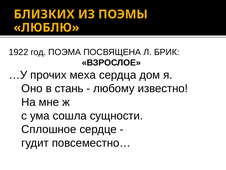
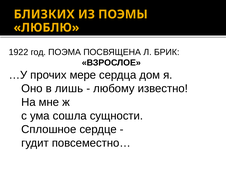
меха: меха -> мере (83, 75)
стань: стань -> лишь (69, 88)
